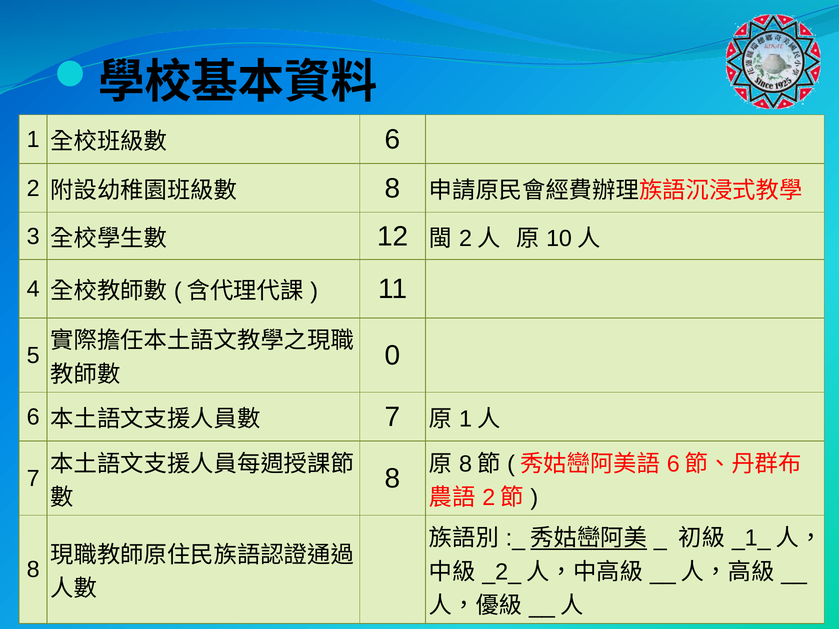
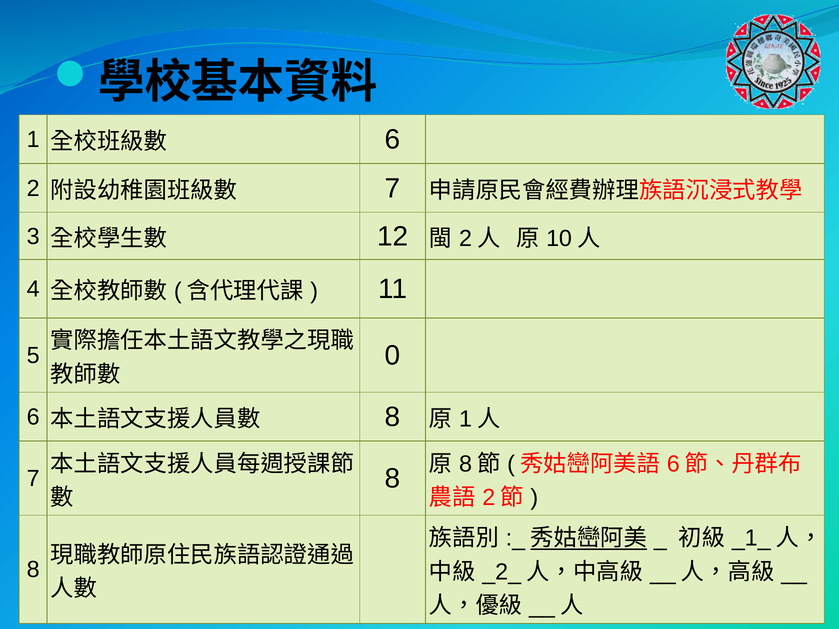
8: 8 -> 7 (393, 188)
7: 7 -> 8 (393, 417)
